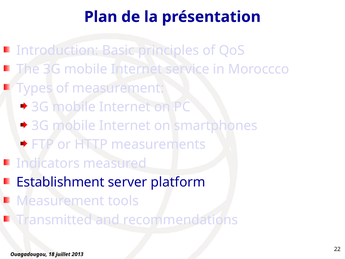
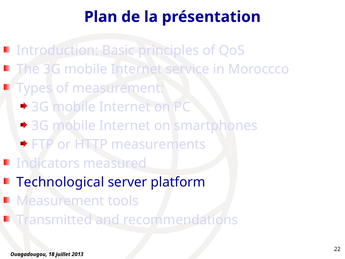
Establishment: Establishment -> Technological (60, 182)
